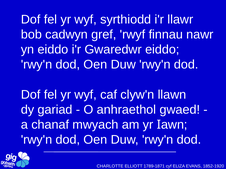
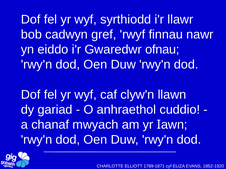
Gwaredwr eiddo: eiddo -> ofnau (162, 50)
gwaed: gwaed -> cuddio (180, 110)
